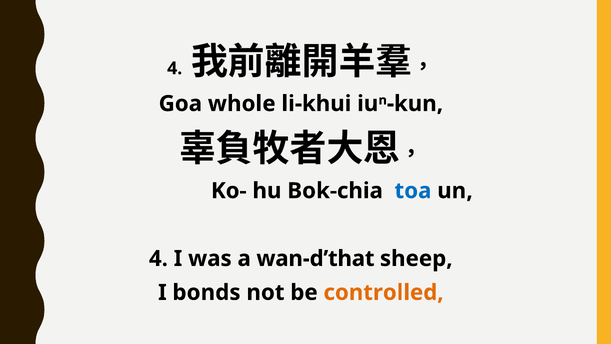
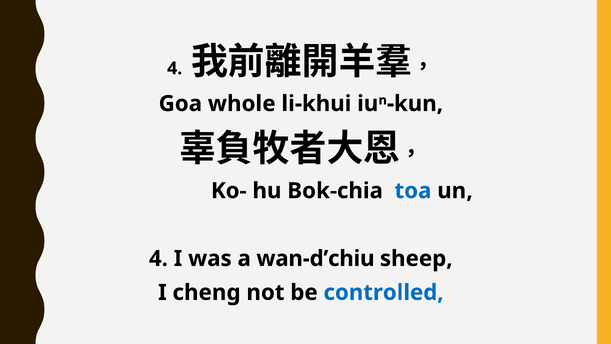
wan-d’that: wan-d’that -> wan-d’chiu (315, 258)
bonds: bonds -> cheng (207, 292)
controlled colour: orange -> blue (384, 292)
